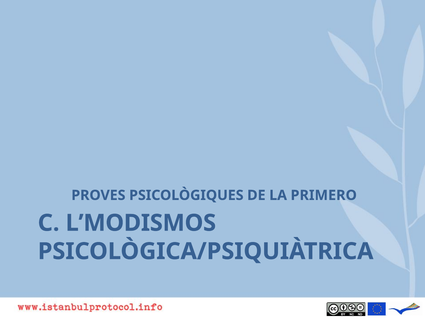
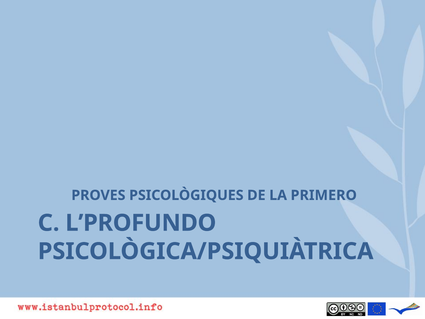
L’MODISMOS: L’MODISMOS -> L’PROFUNDO (141, 223)
